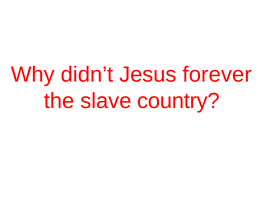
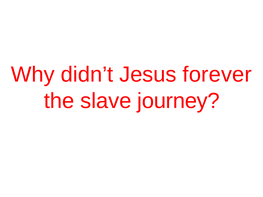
country: country -> journey (178, 101)
